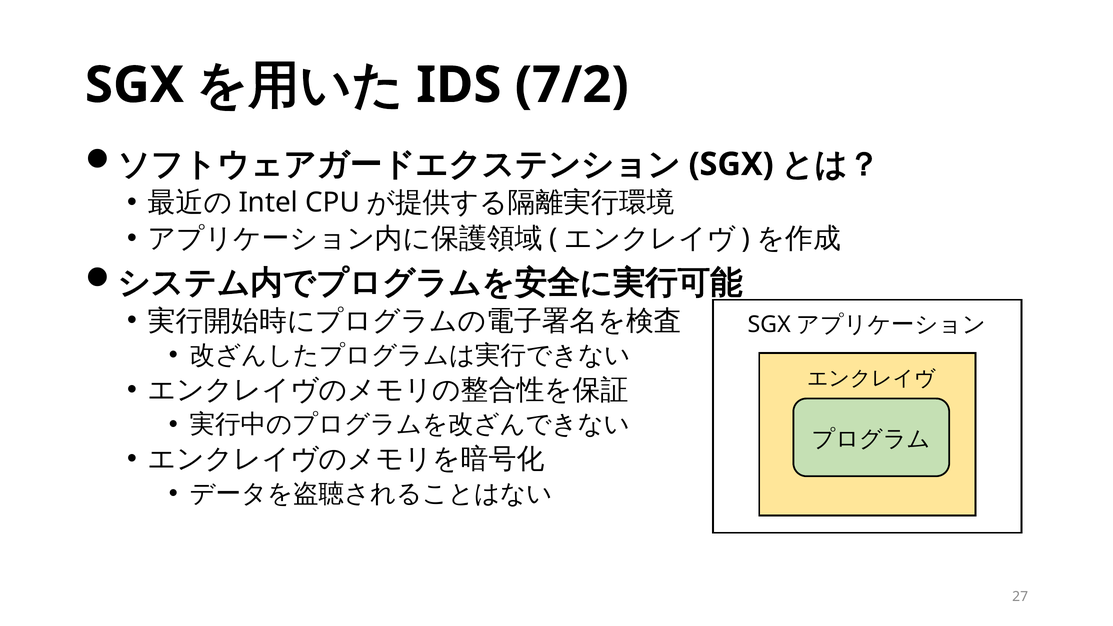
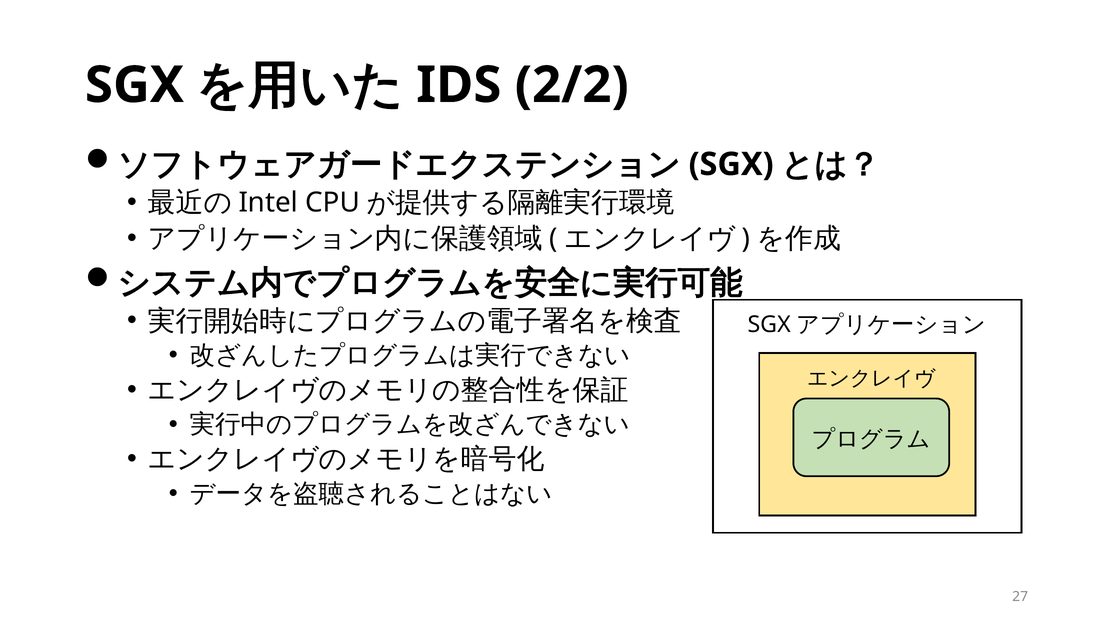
7/2: 7/2 -> 2/2 (572, 85)
